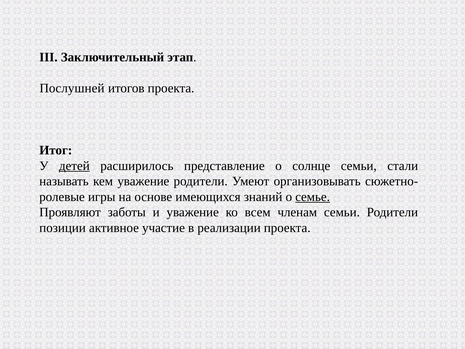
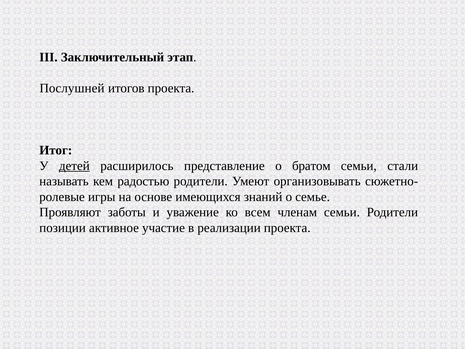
солнце: солнце -> братом (311, 166)
кем уважение: уважение -> радостью (143, 181)
семье underline: present -> none (313, 197)
